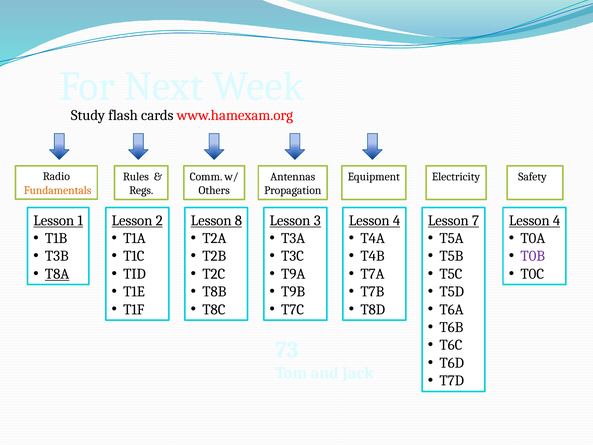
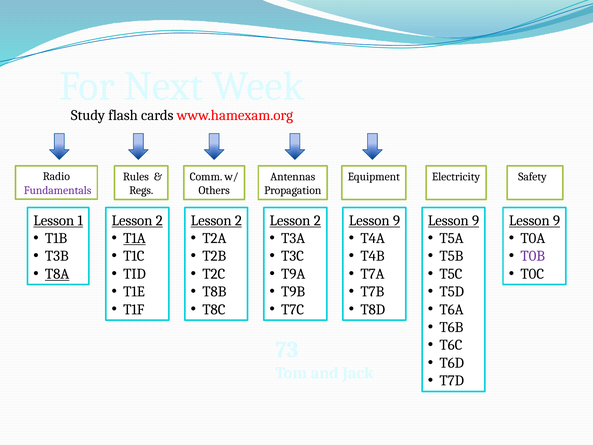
Fundamentals colour: orange -> purple (58, 190)
8: 8 -> 2 (238, 220)
3: 3 -> 2 (317, 220)
4: 4 -> 9 (396, 220)
7: 7 -> 9 (476, 220)
4: 4 -> 9 (557, 220)
T1A underline: none -> present (134, 238)
